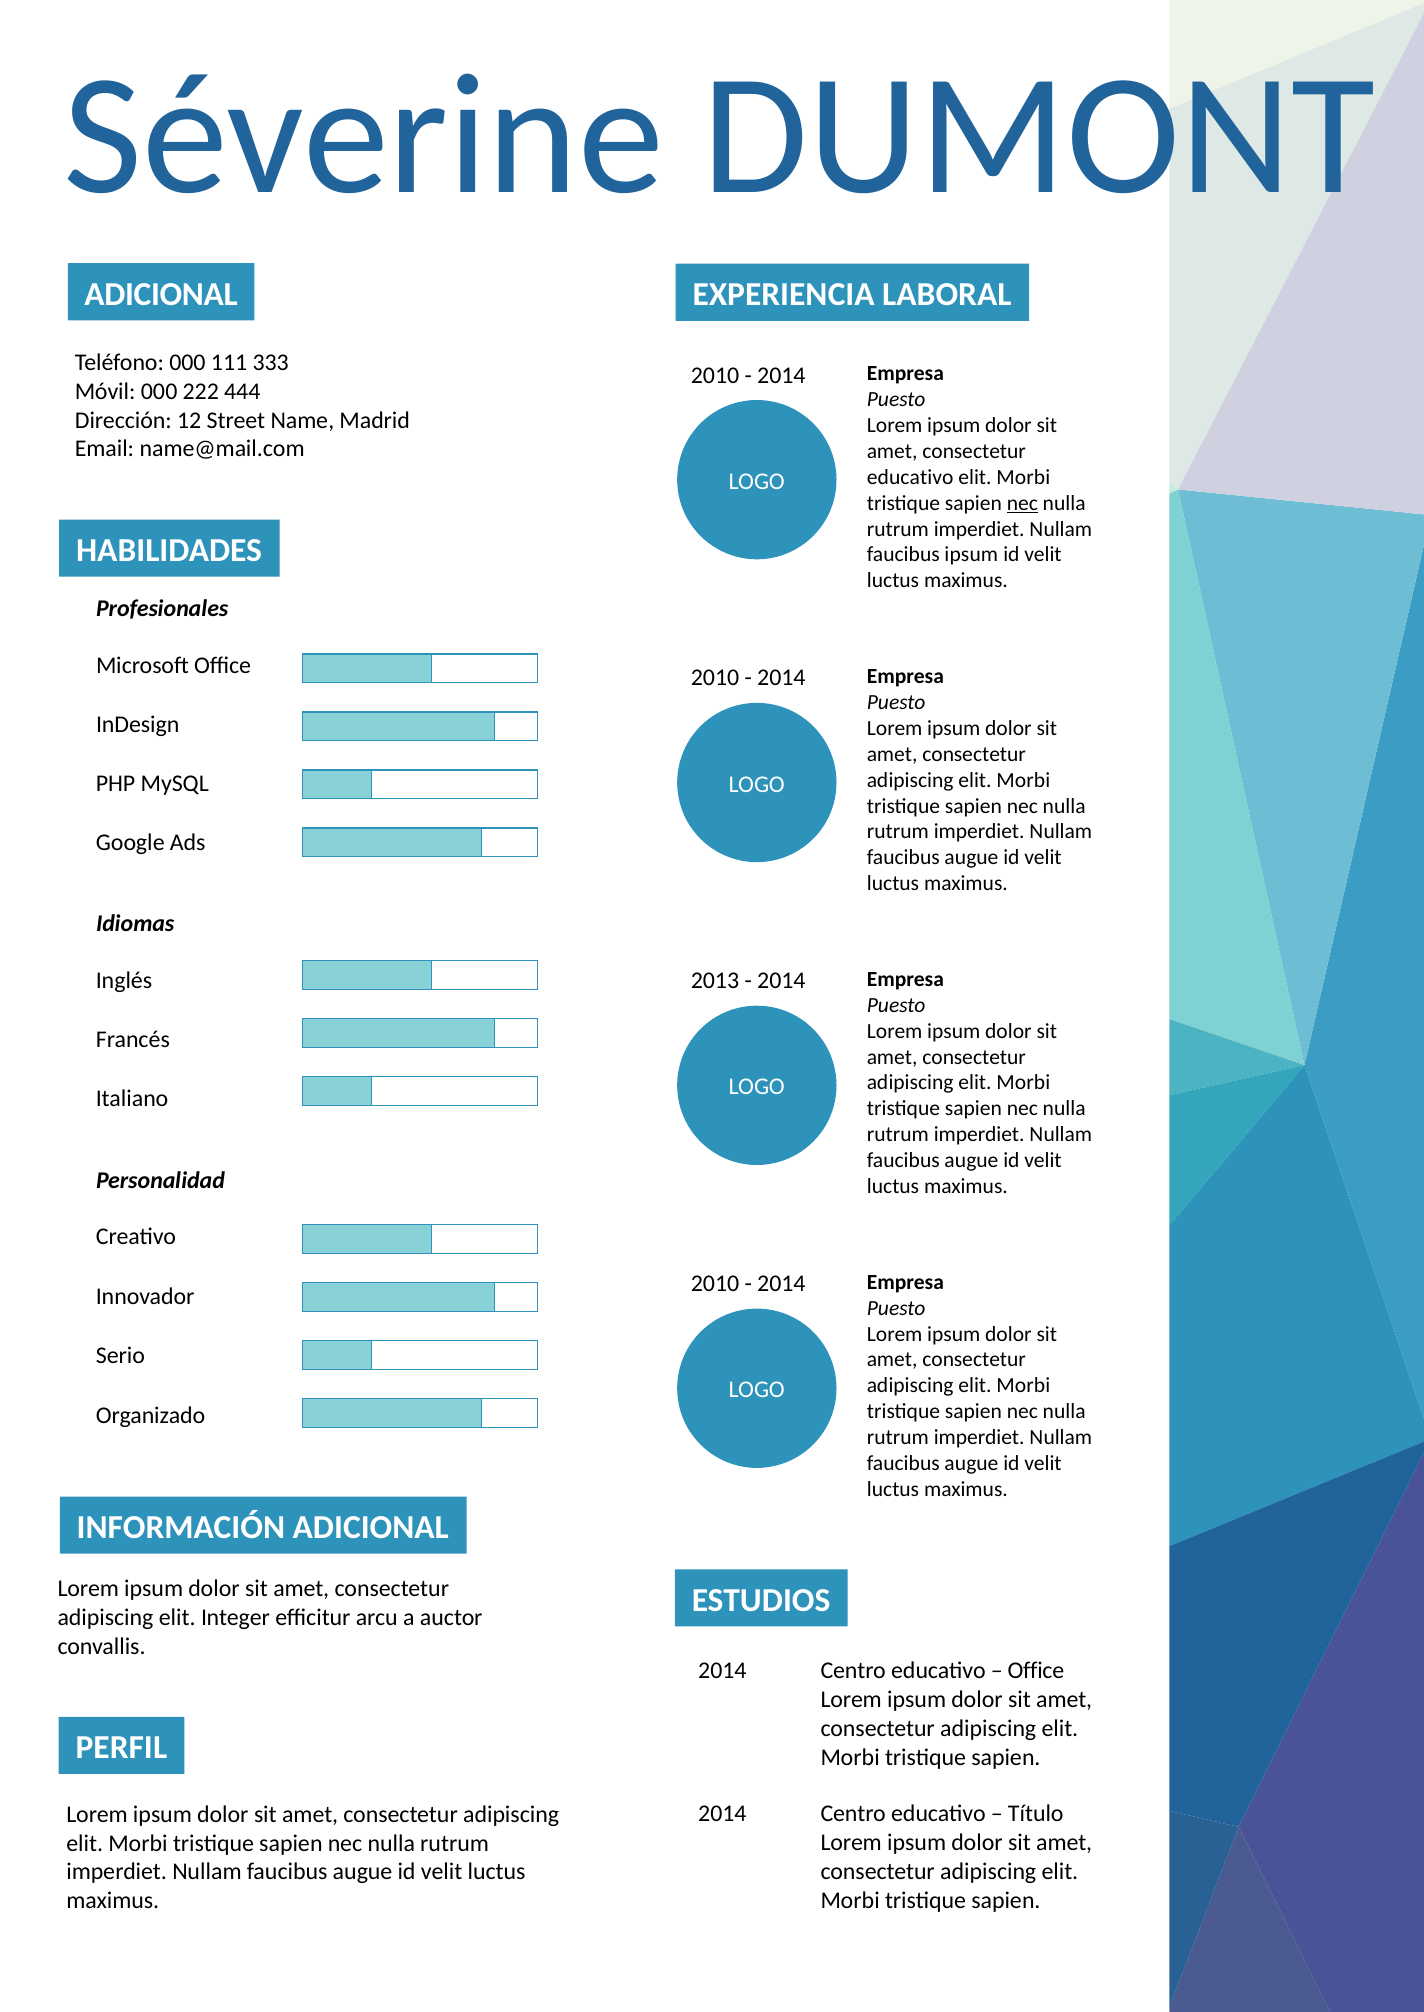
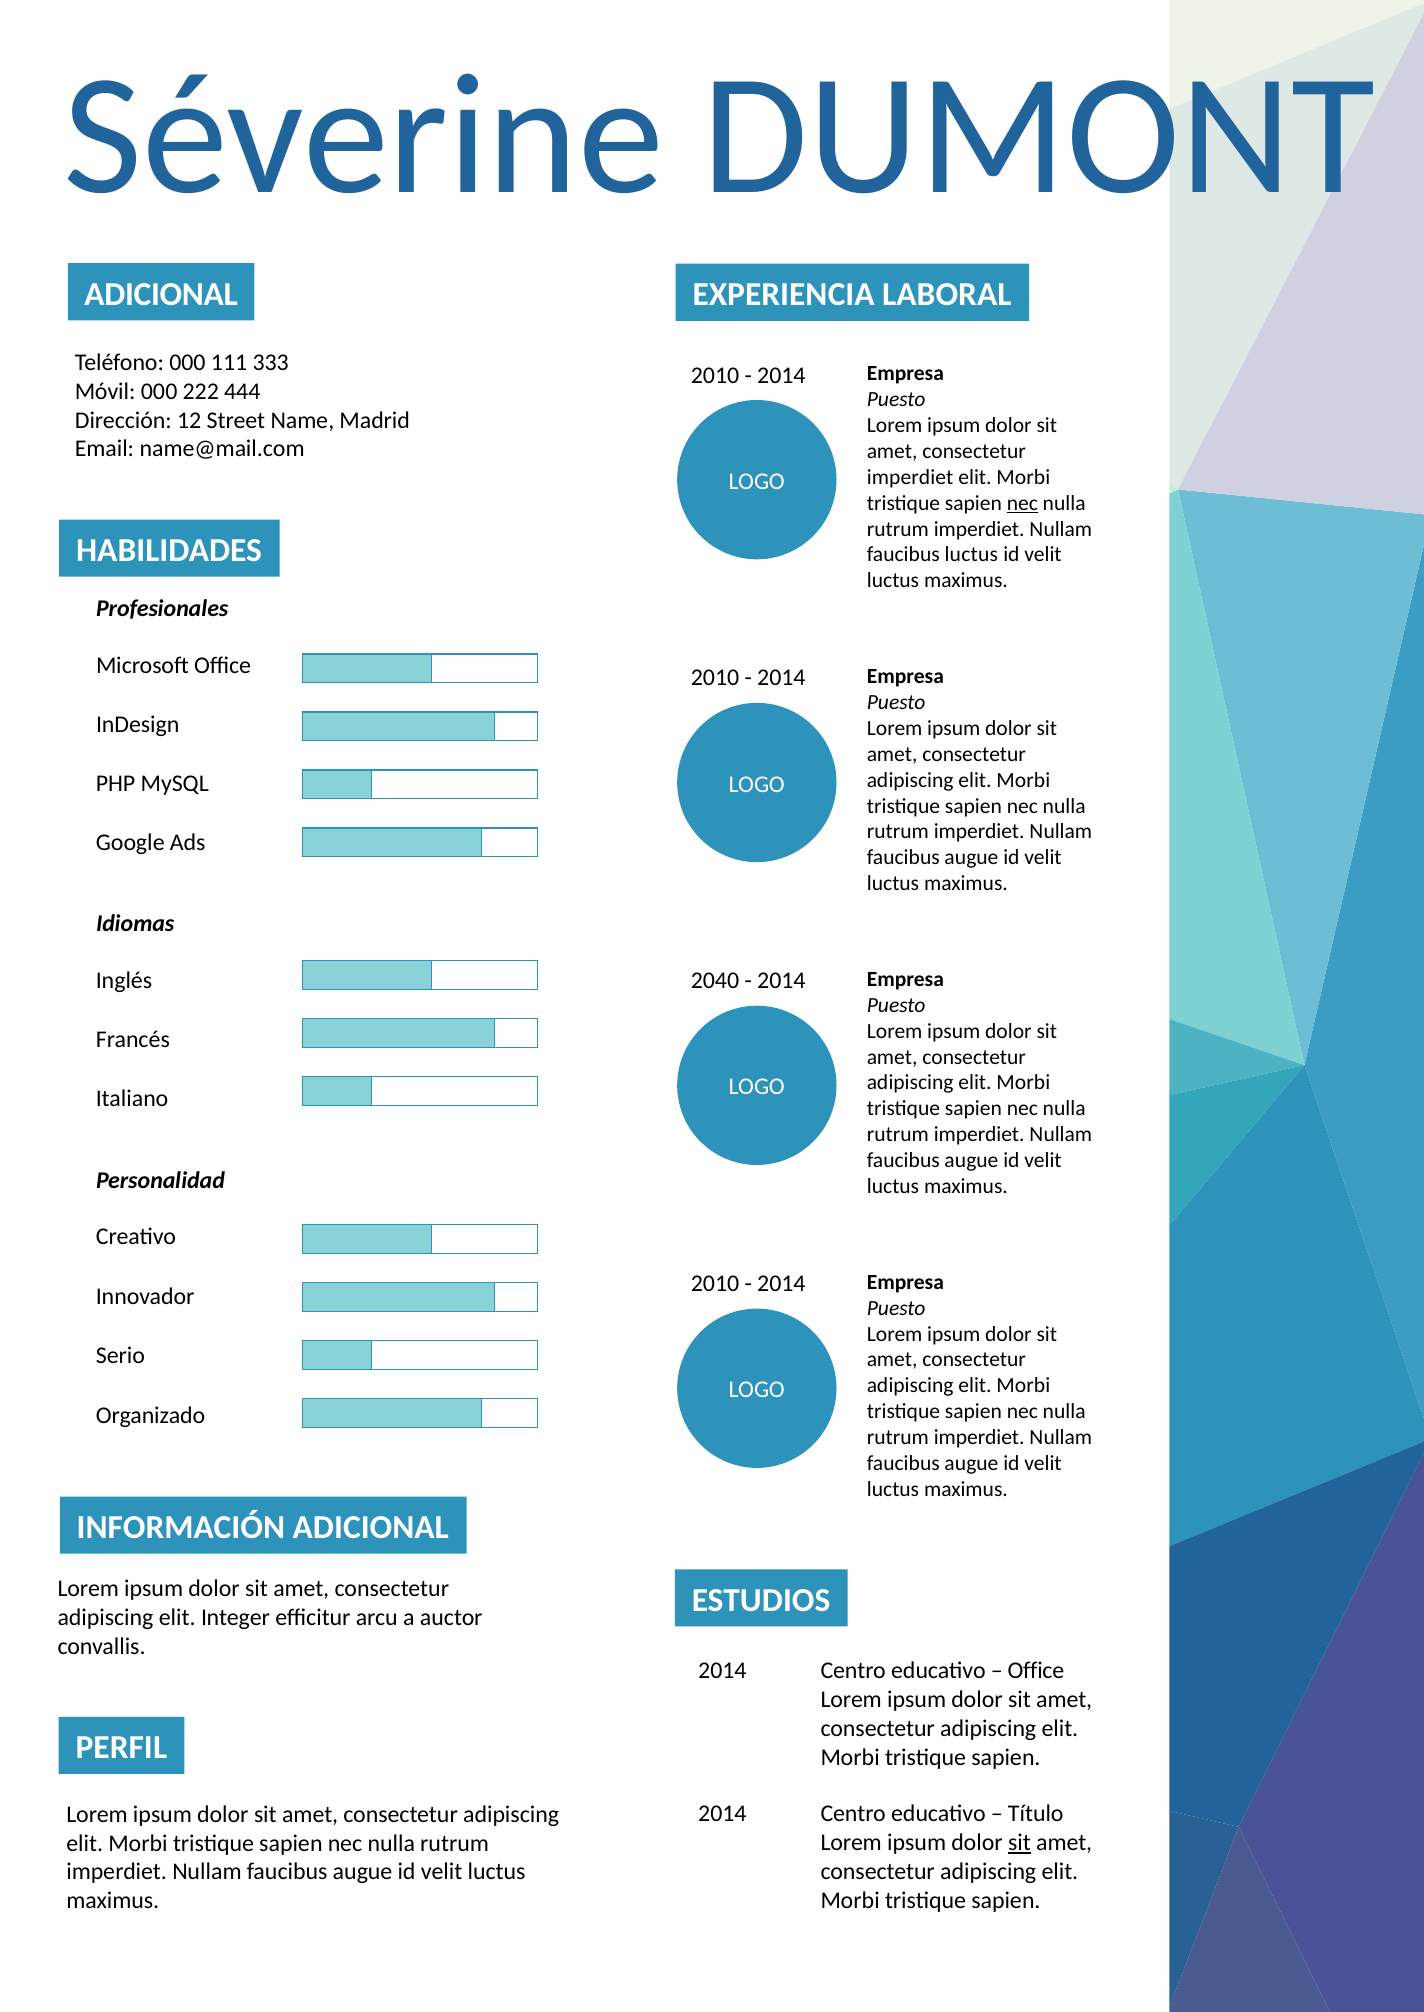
educativo: educativo -> imperdiet (910, 477)
faucibus ipsum: ipsum -> luctus (971, 555)
2013: 2013 -> 2040 (715, 981)
sit underline: none -> present (1020, 1843)
